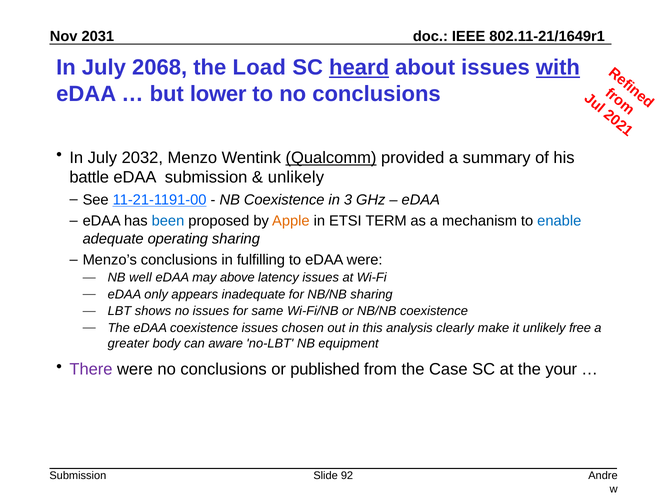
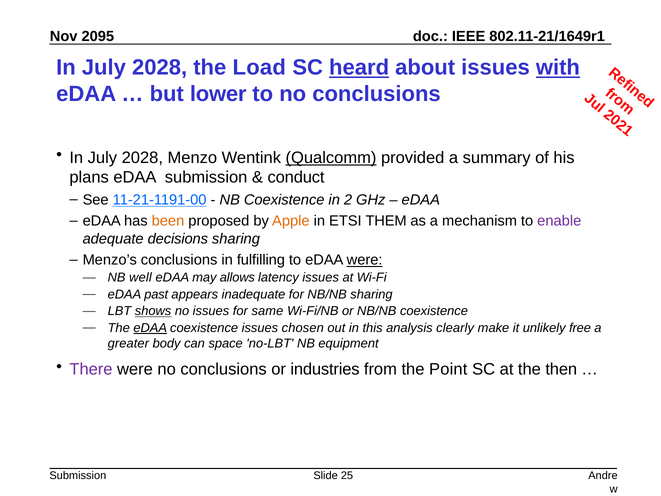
2031: 2031 -> 2095 (98, 36)
2068: 2068 -> 2028 (160, 68)
2032: 2032 -> 2028 (142, 158)
battle: battle -> plans (89, 177)
unlikely: unlikely -> conduct (296, 177)
in 3: 3 -> 2 (348, 200)
been colour: blue -> orange (168, 221)
TERM: TERM -> THEM (386, 221)
enable colour: blue -> purple (559, 221)
operating: operating -> decisions (178, 239)
were underline: none -> present (365, 260)
above: above -> allows (237, 278)
only: only -> past (156, 294)
shows underline: none -> present (153, 311)
eDAA underline: none -> present (150, 328)
aware: aware -> space (226, 343)
published: published -> industries (325, 369)
Case: Case -> Point (448, 369)
your: your -> then (561, 369)
92: 92 -> 25 (347, 475)
